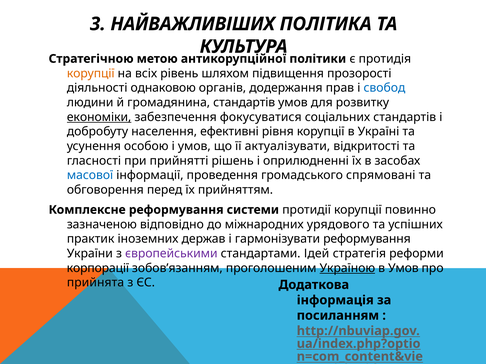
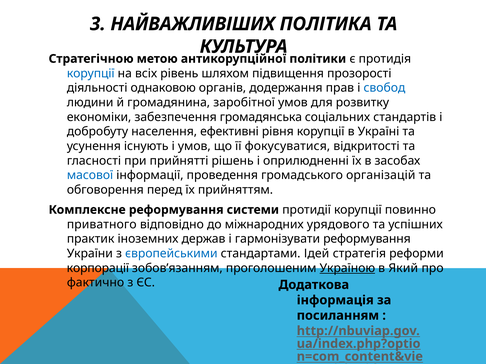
корупції colour: orange -> blue (91, 73)
громадянина стандартів: стандартів -> заробітної (244, 103)
економіки underline: present -> none (99, 117)
фокусуватися: фокусуватися -> громадянська (261, 117)
особою: особою -> існують (146, 146)
актуалізувати: актуалізувати -> фокусуватися (287, 146)
спрямовані: спрямовані -> організацій (381, 176)
зазначеною: зазначеною -> приватного (102, 225)
європейськими colour: purple -> blue (171, 254)
в Умов: Умов -> Який (403, 268)
прийнята: прийнята -> фактично (96, 283)
